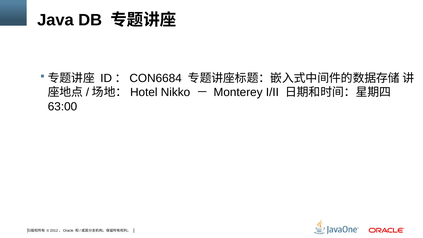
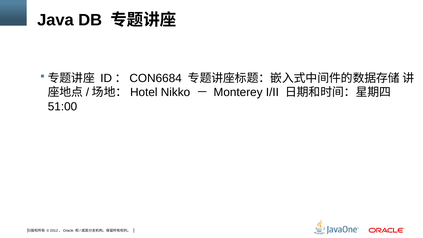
63:00: 63:00 -> 51:00 (62, 106)
